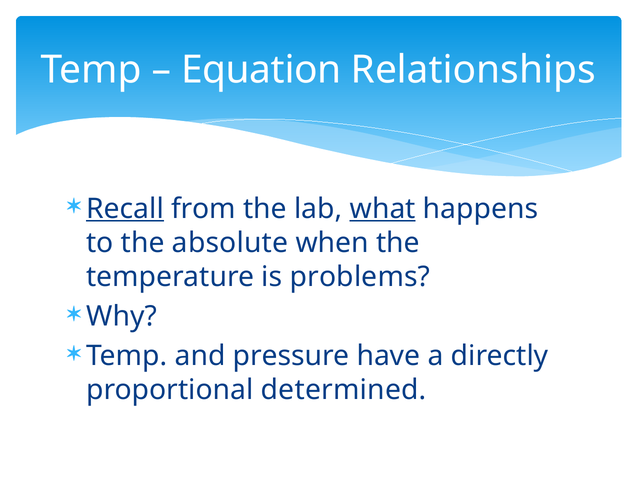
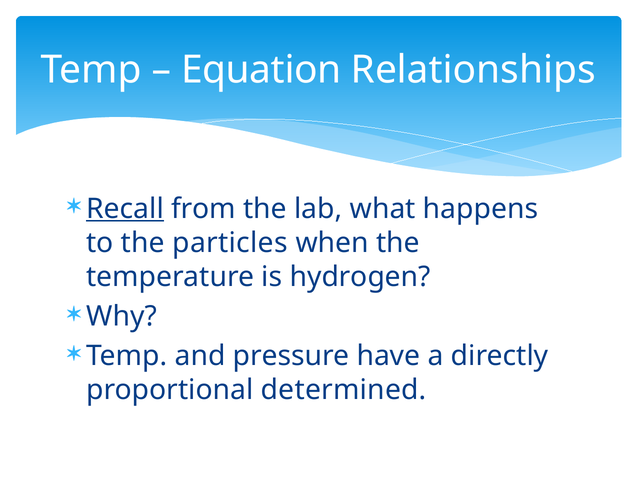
what underline: present -> none (383, 209)
absolute: absolute -> particles (230, 243)
problems: problems -> hydrogen (360, 277)
